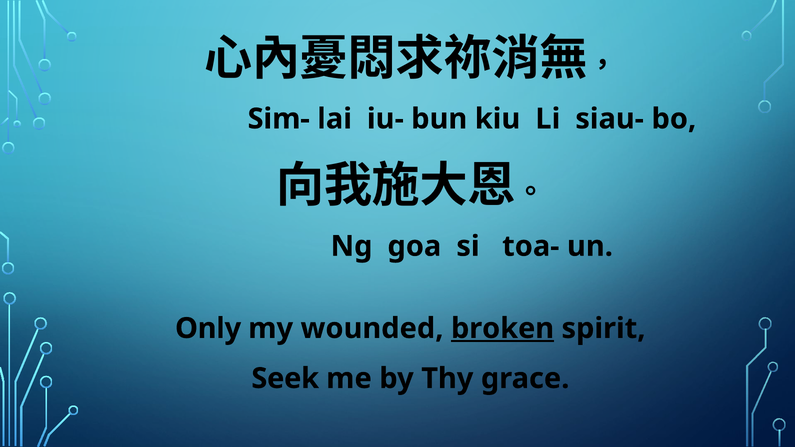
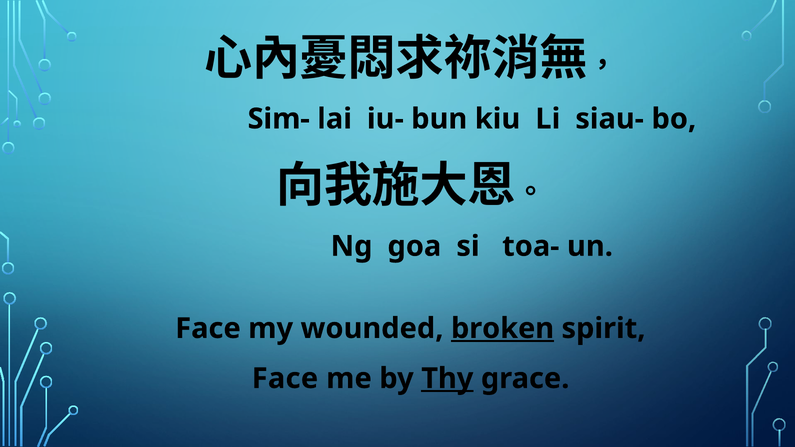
Only: Only -> Face (208, 329)
Seek: Seek -> Face (285, 379)
Thy underline: none -> present (447, 379)
